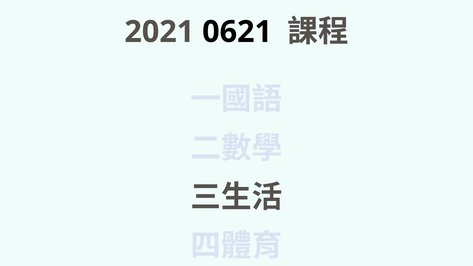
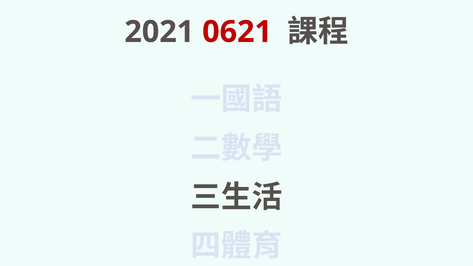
0621 colour: black -> red (237, 32)
